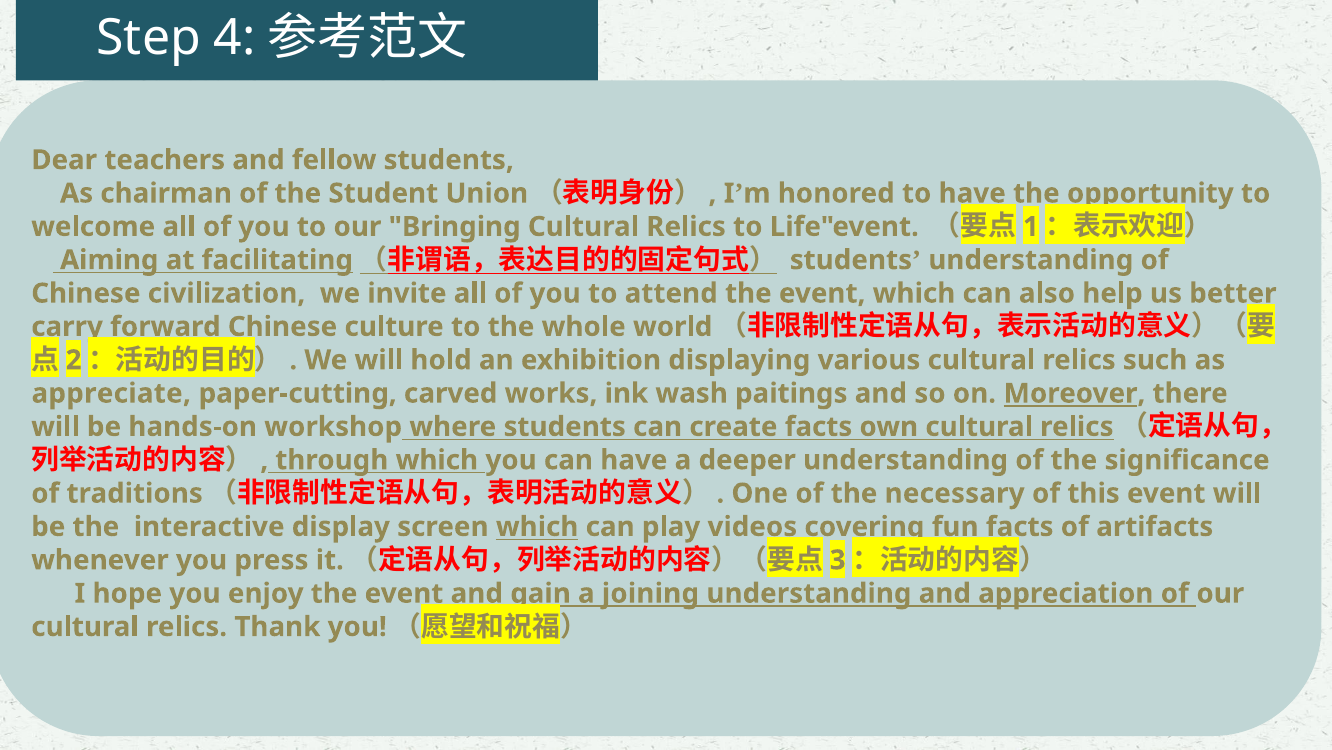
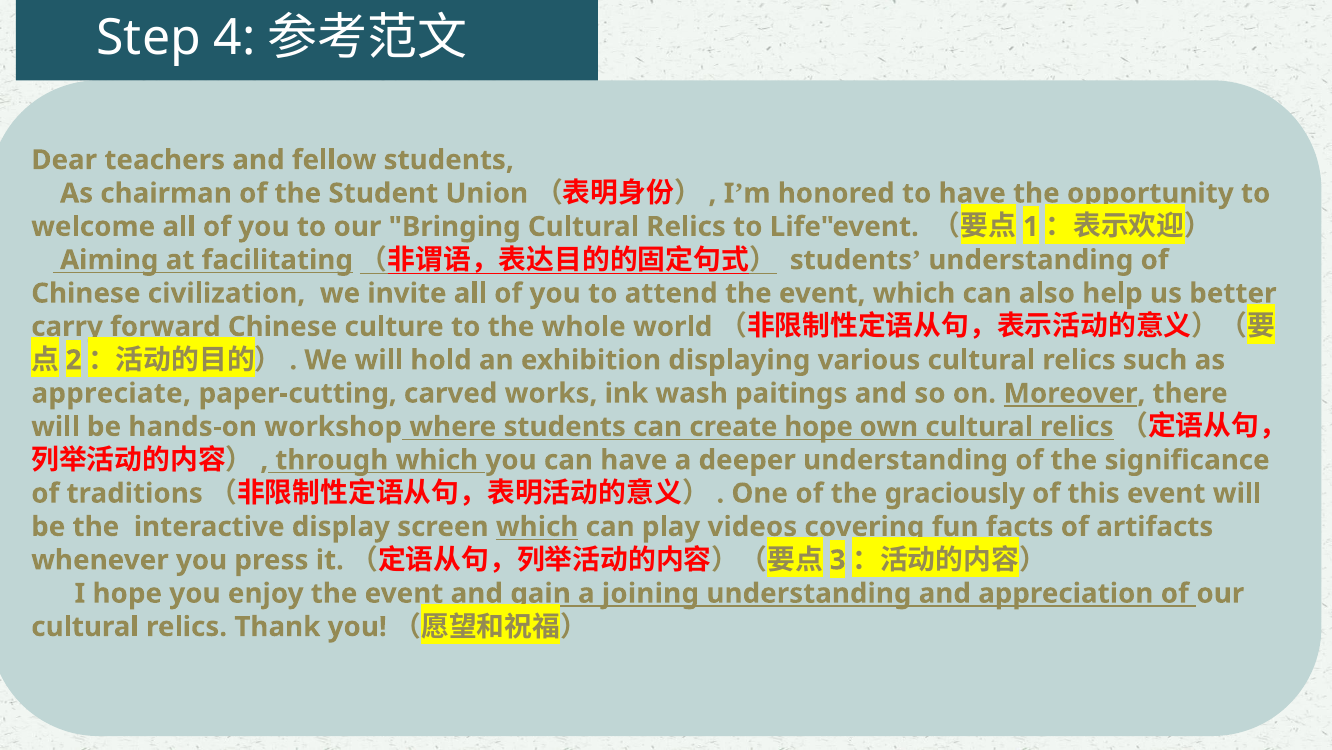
create facts: facts -> hope (819, 426)
necessary: necessary -> graciously (955, 493)
